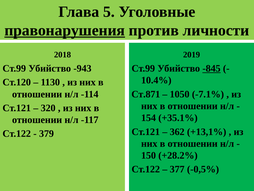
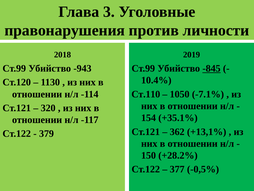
5: 5 -> 3 (109, 12)
правонарушения underline: present -> none (65, 30)
Ст.871: Ст.871 -> Ст.110 (146, 94)
